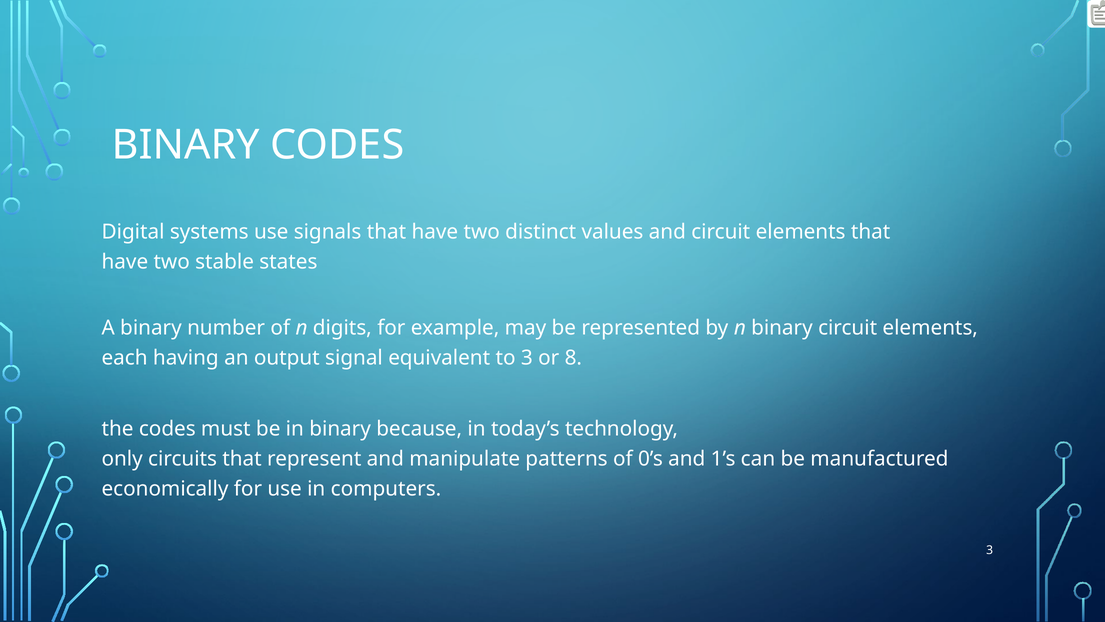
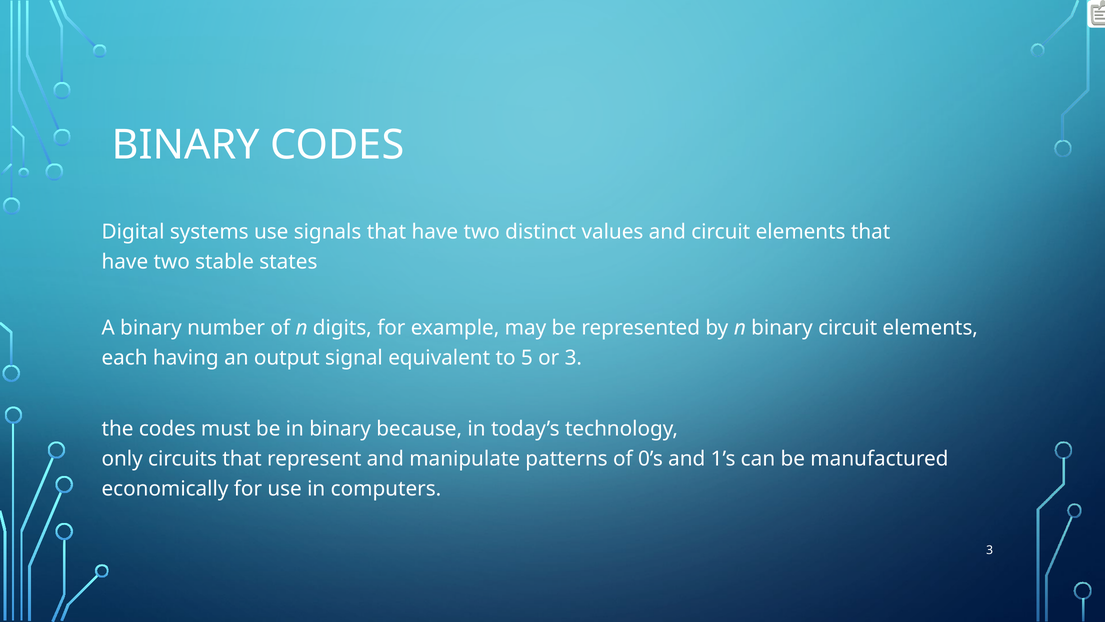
to 3: 3 -> 5 (527, 358)
or 8: 8 -> 3 (573, 358)
